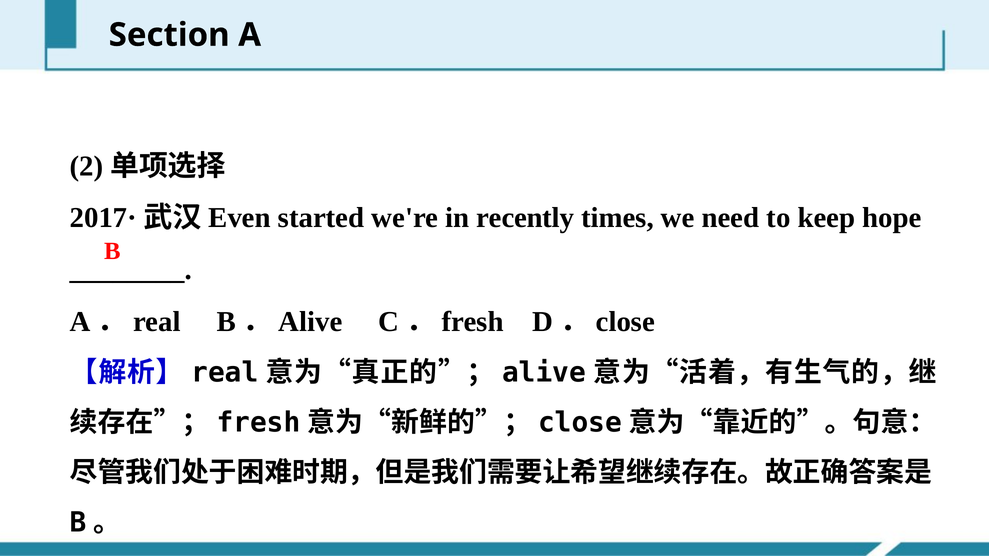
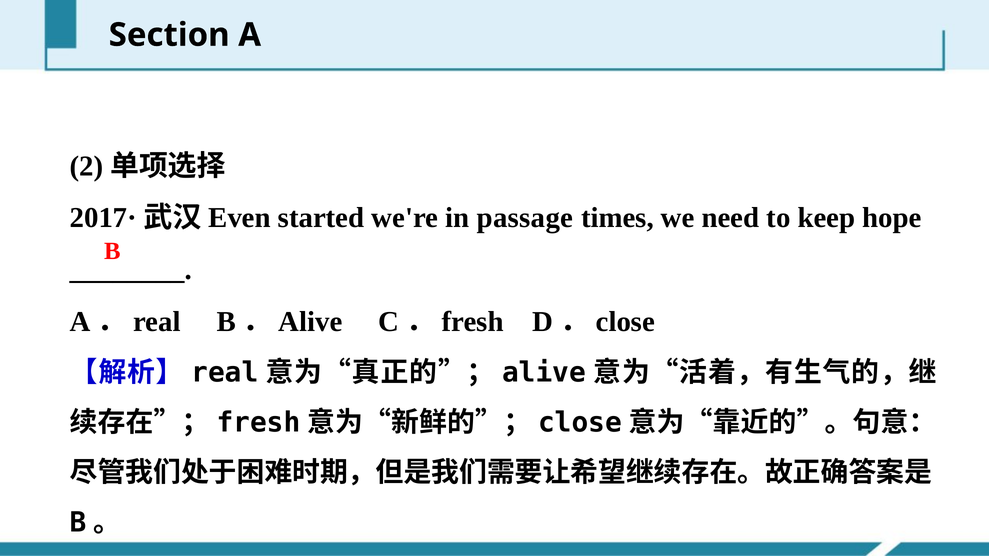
recently: recently -> passage (525, 218)
